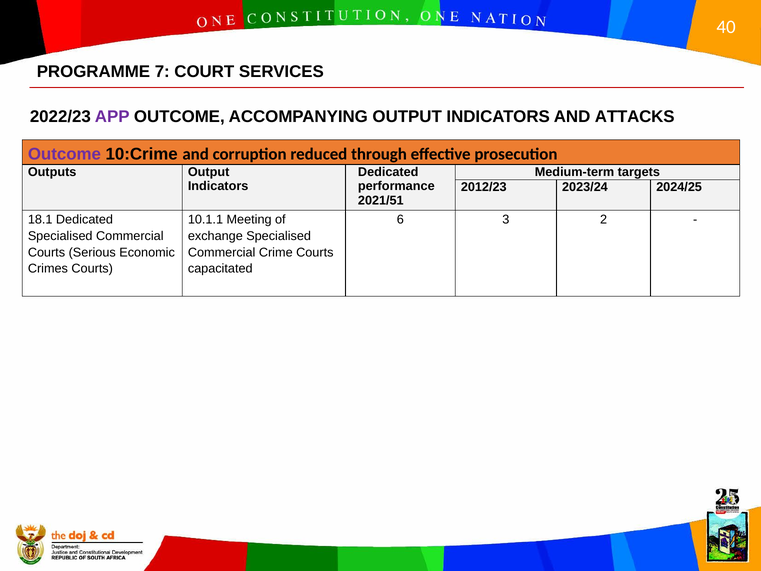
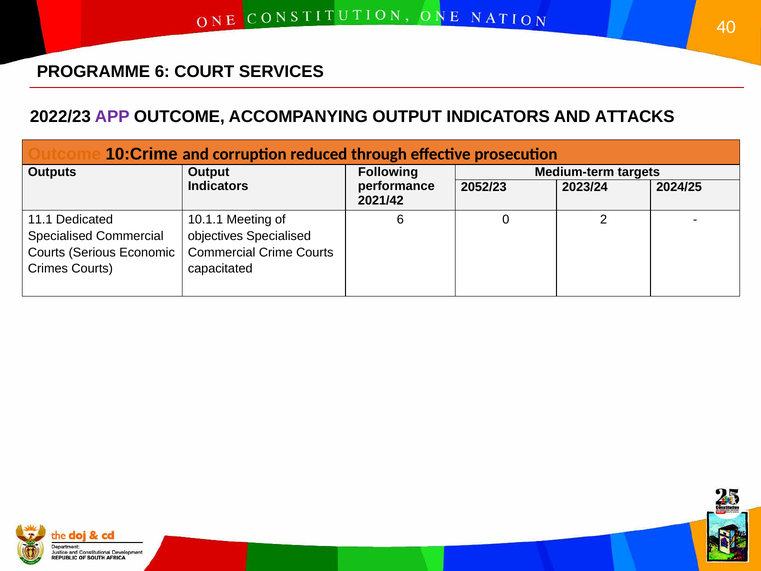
PROGRAMME 7: 7 -> 6 (162, 72)
Outcome colour: purple -> orange (64, 154)
Dedicated: Dedicated -> Following (388, 172)
2012/23: 2012/23 -> 2052/23 (484, 187)
2021/51: 2021/51 -> 2021/42 (381, 200)
18.1: 18.1 -> 11.1 (40, 220)
3: 3 -> 0 (506, 220)
exchange: exchange -> objectives (215, 236)
